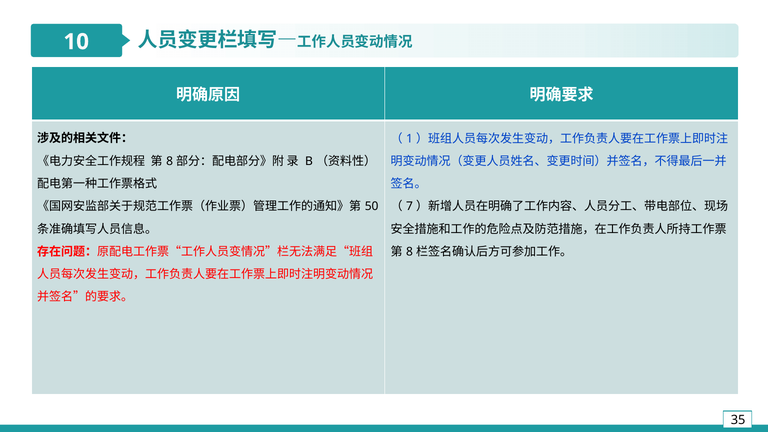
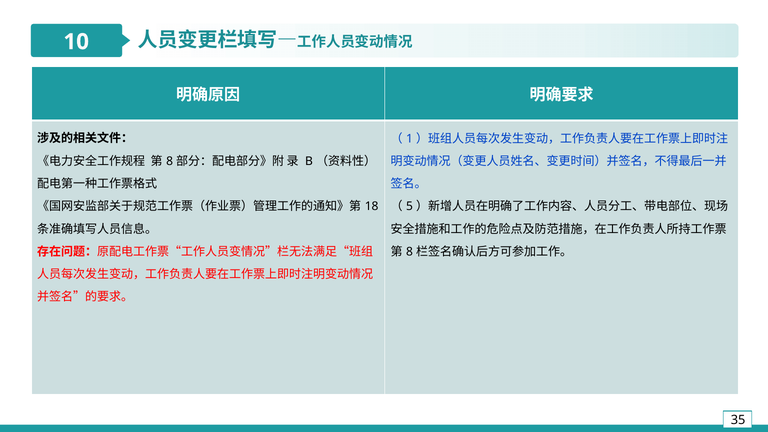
50: 50 -> 18 (372, 206)
7: 7 -> 5 (410, 206)
